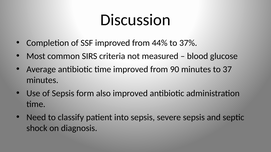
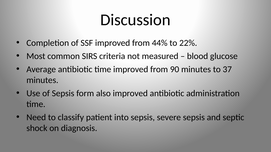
37%: 37% -> 22% (188, 43)
